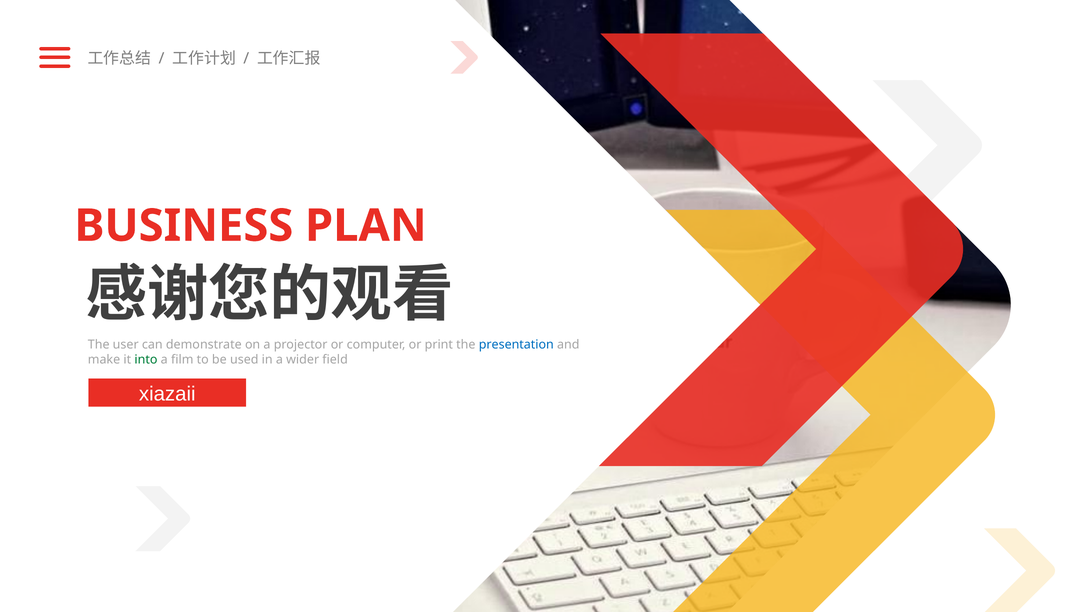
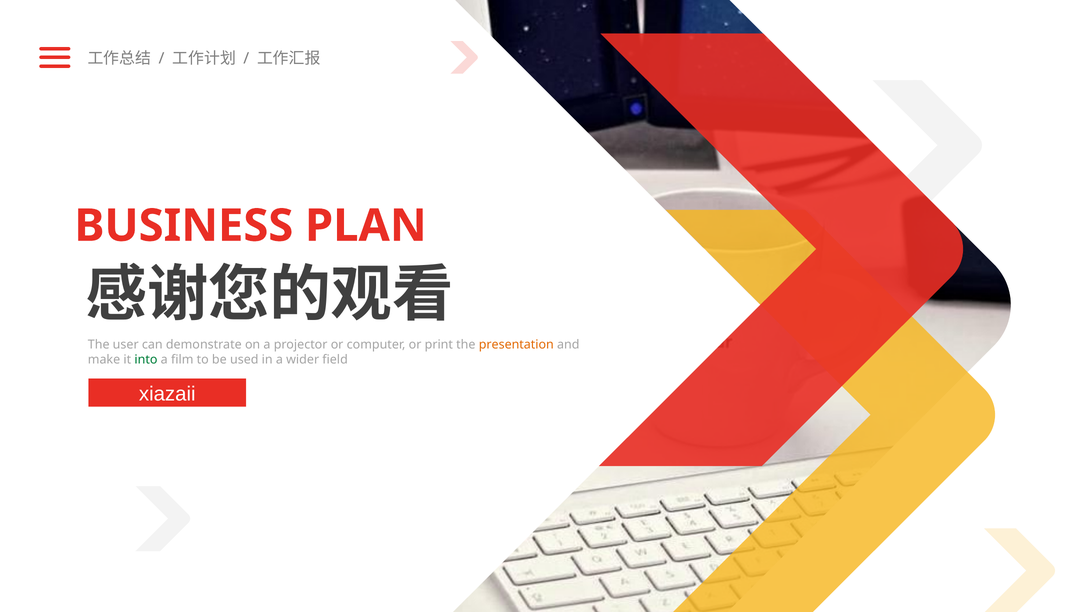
presentation colour: blue -> orange (516, 345)
